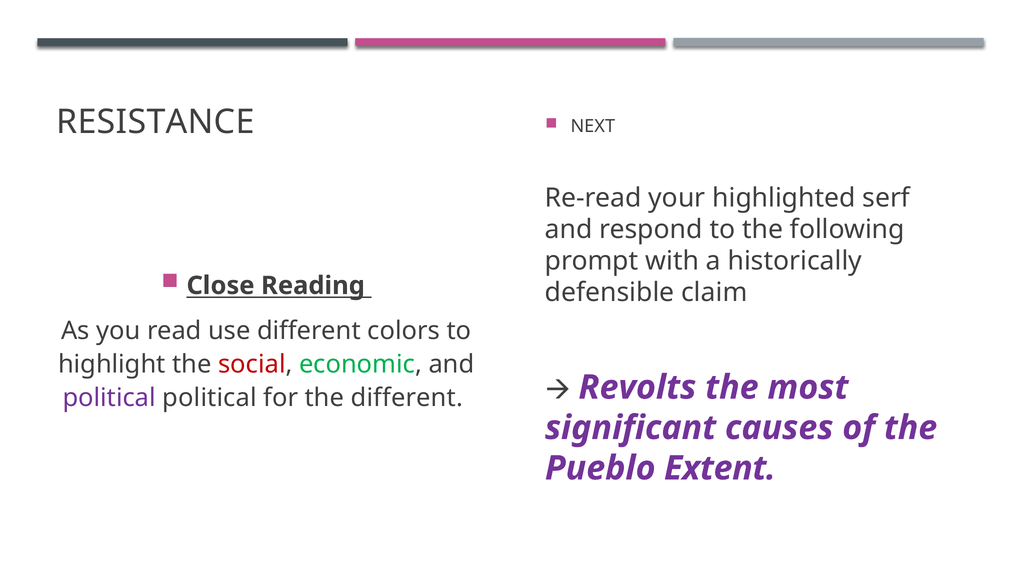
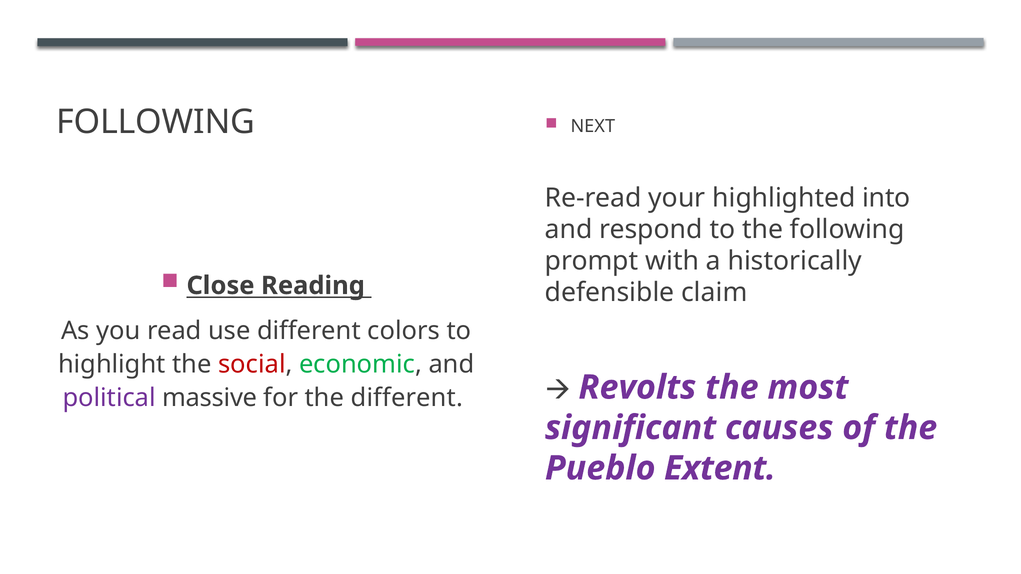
RESISTANCE: RESISTANCE -> FOLLOWING (156, 122)
serf: serf -> into (886, 198)
political political: political -> massive (210, 398)
